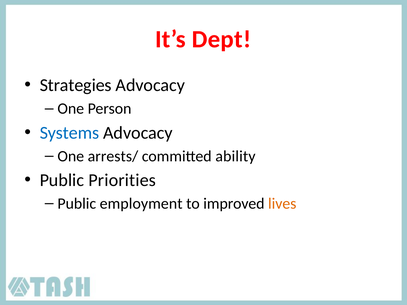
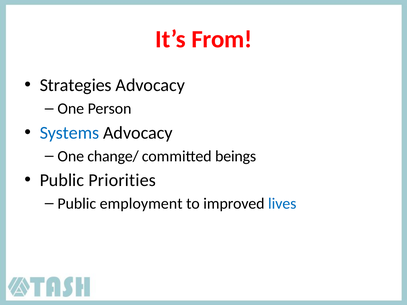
Dept: Dept -> From (222, 39)
arrests/: arrests/ -> change/ (113, 156)
ability: ability -> beings (236, 156)
lives colour: orange -> blue (282, 204)
